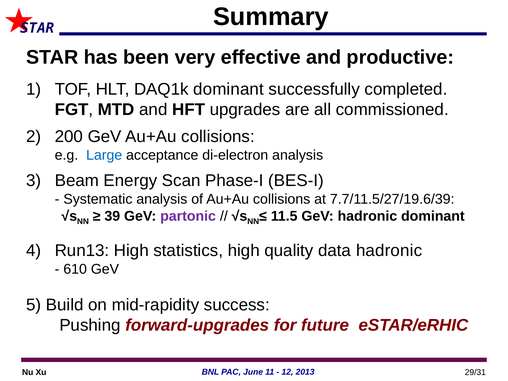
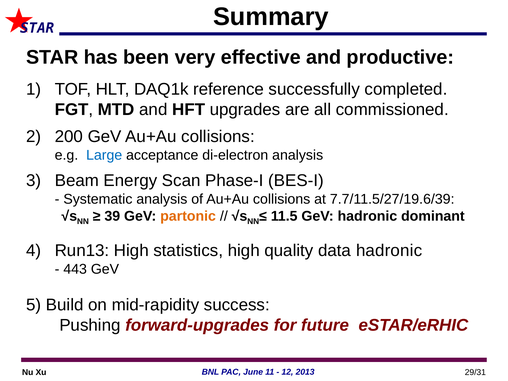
DAQ1k dominant: dominant -> reference (229, 89)
partonic colour: purple -> orange (188, 216)
610: 610 -> 443 (75, 269)
